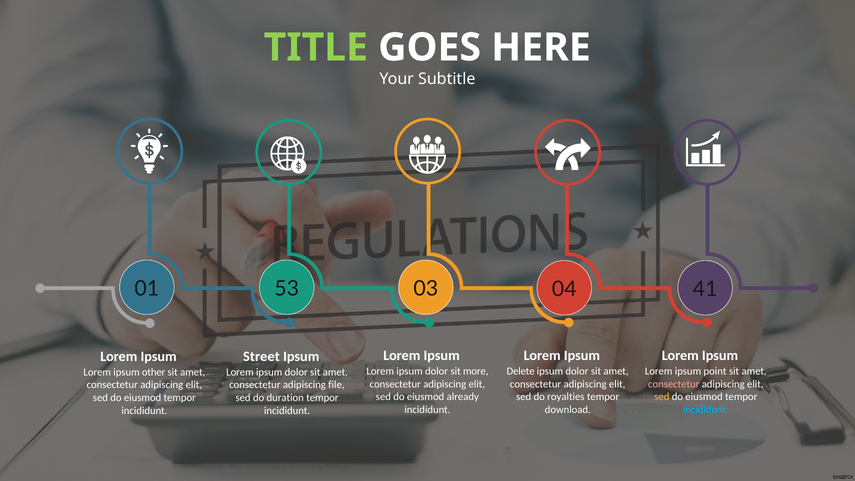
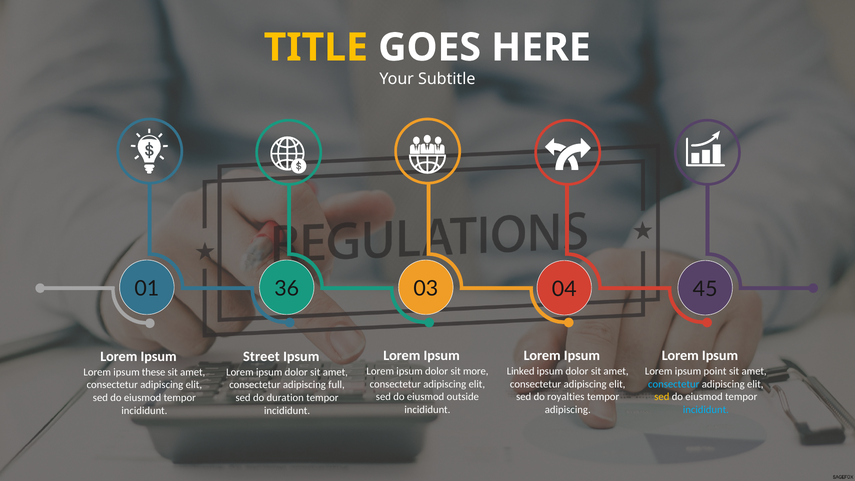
TITLE colour: light green -> yellow (316, 47)
53: 53 -> 36 (287, 289)
41: 41 -> 45 (705, 289)
Delete: Delete -> Linked (521, 371)
other: other -> these (154, 372)
consectetur colour: pink -> light blue (674, 384)
file: file -> full (337, 385)
already: already -> outside (463, 397)
download: download -> adipiscing (568, 410)
